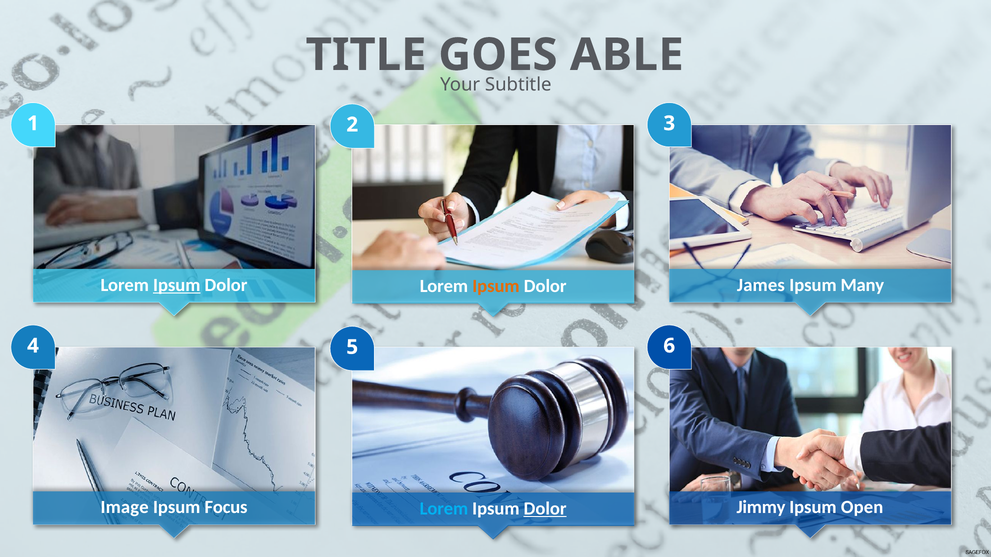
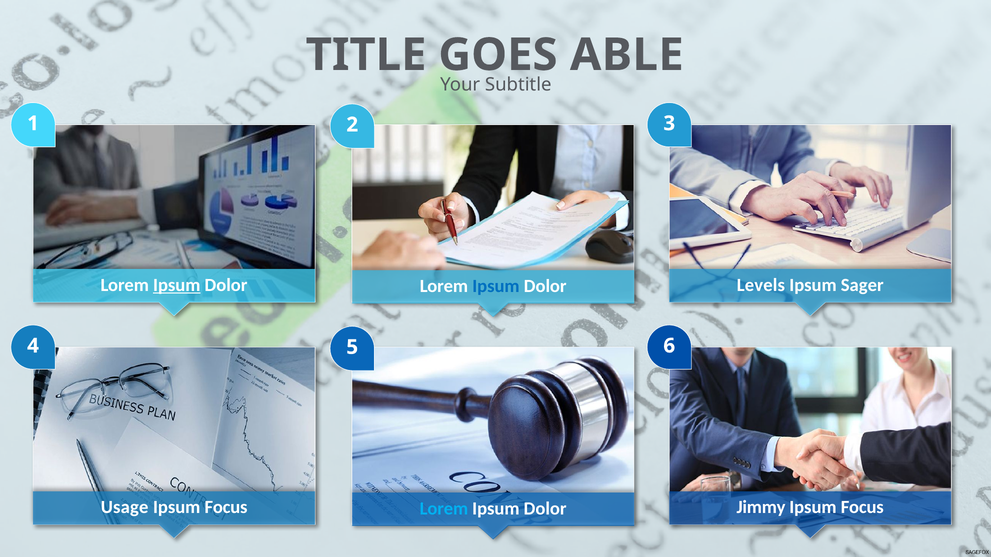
James: James -> Levels (761, 285)
Many: Many -> Sager (862, 285)
Ipsum colour: orange -> blue (496, 286)
Image: Image -> Usage (125, 508)
Open: Open -> Focus (862, 508)
Dolor underline: present -> none (545, 509)
